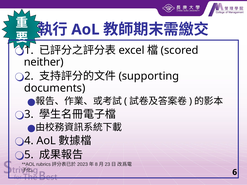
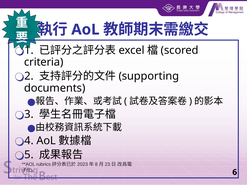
neither: neither -> criteria (44, 62)
